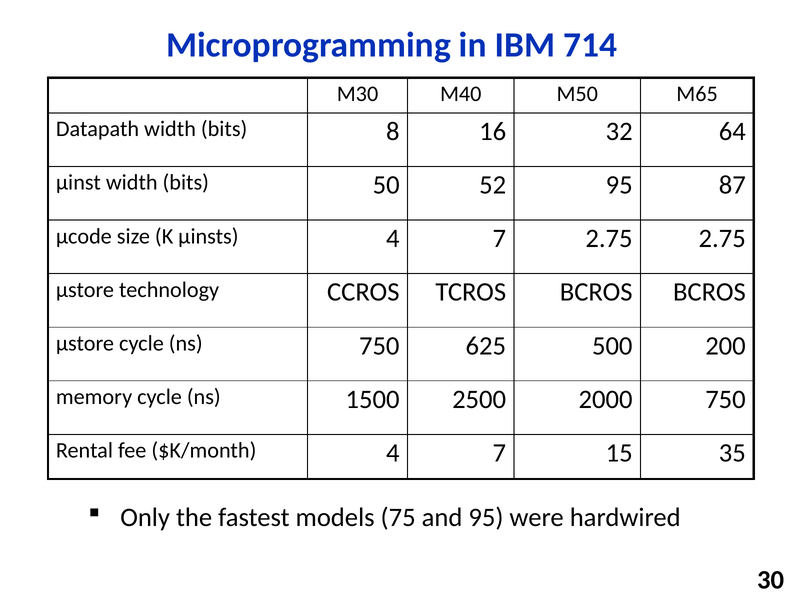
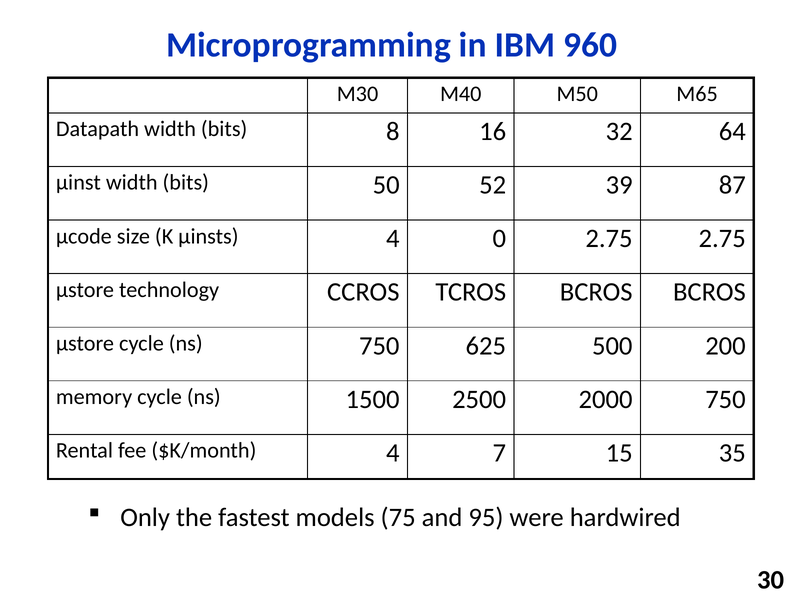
714: 714 -> 960 (590, 45)
52 95: 95 -> 39 (619, 185)
µinsts 4 7: 7 -> 0 (499, 239)
